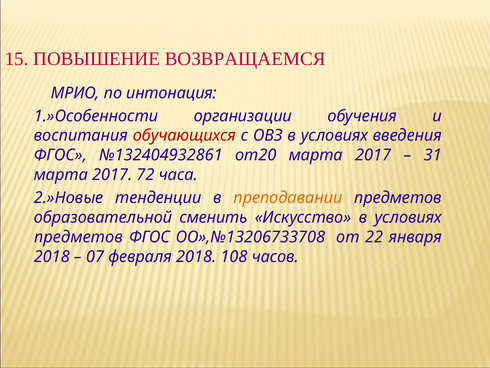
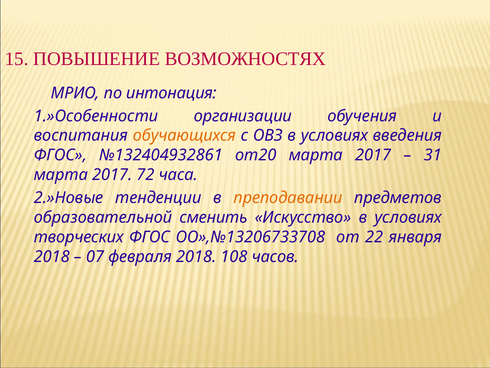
ВОЗВРАЩАЕМСЯ: ВОЗВРАЩАЕМСЯ -> ВОЗМОЖНОСТЯХ (245, 59)
обучающихся colour: red -> orange (184, 135)
предметов: предметов -> творческих (79, 237)
